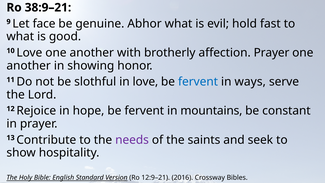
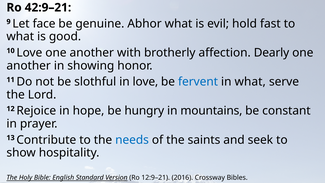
38:9–21: 38:9–21 -> 42:9–21 (48, 8)
affection Prayer: Prayer -> Dearly (272, 53)
in ways: ways -> what (250, 82)
hope be fervent: fervent -> hungry (144, 111)
needs colour: purple -> blue (132, 140)
